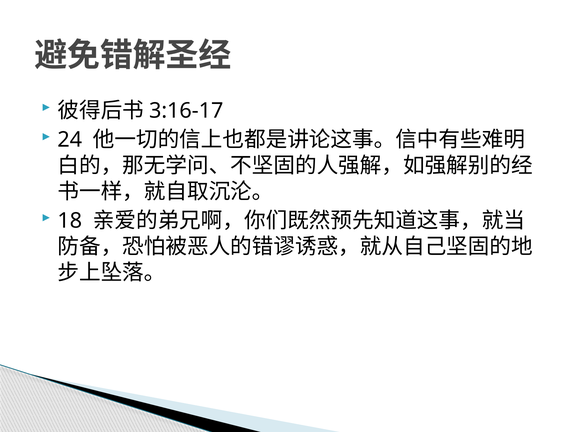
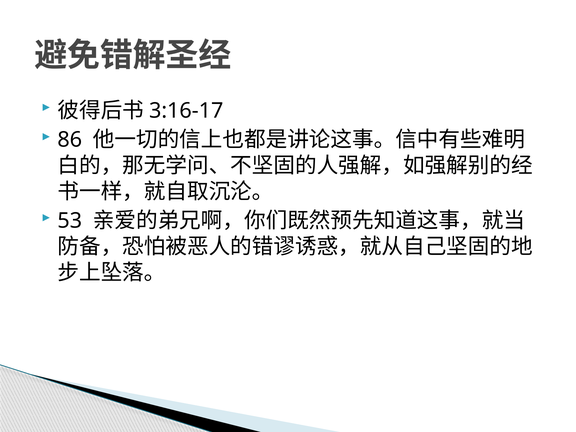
24: 24 -> 86 (70, 140)
18: 18 -> 53 (70, 221)
